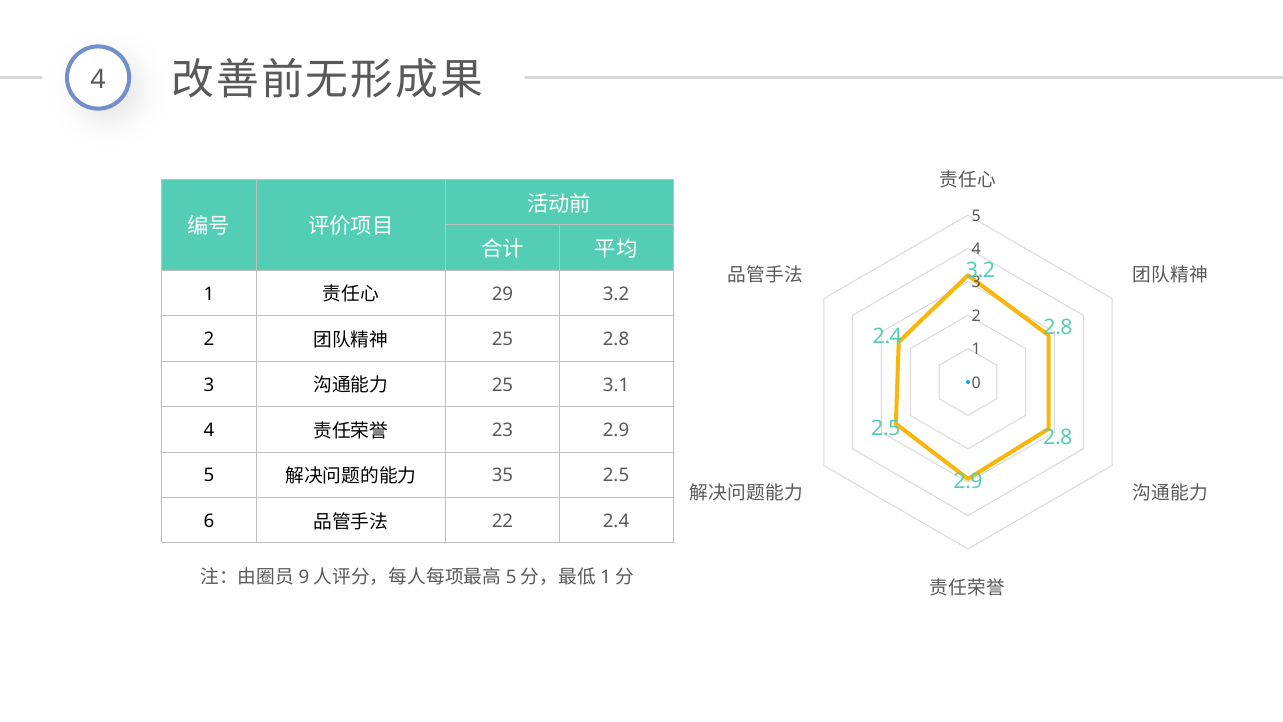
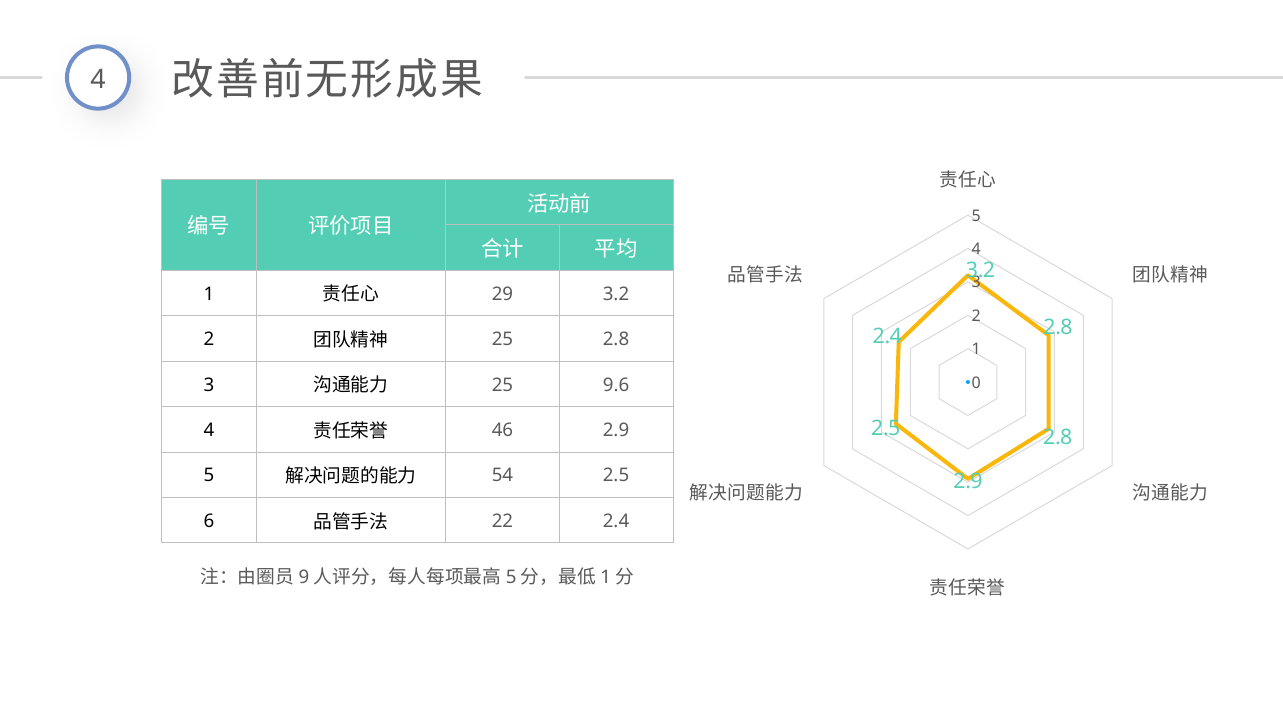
3.1: 3.1 -> 9.6 (616, 385)
23: 23 -> 46 (503, 430)
35: 35 -> 54 (503, 476)
